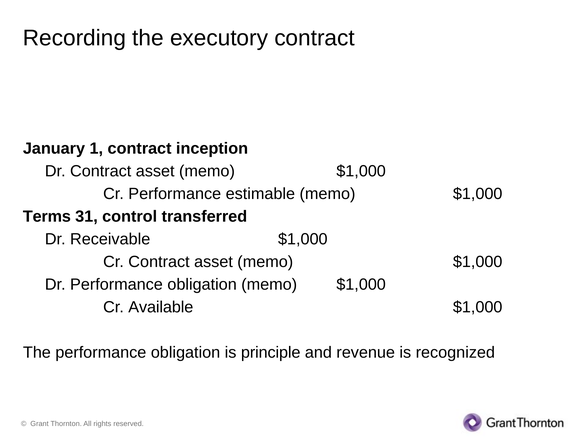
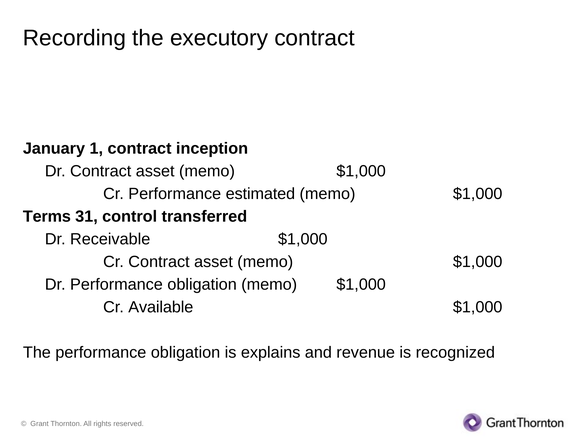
estimable: estimable -> estimated (260, 194)
principle: principle -> explains (271, 353)
